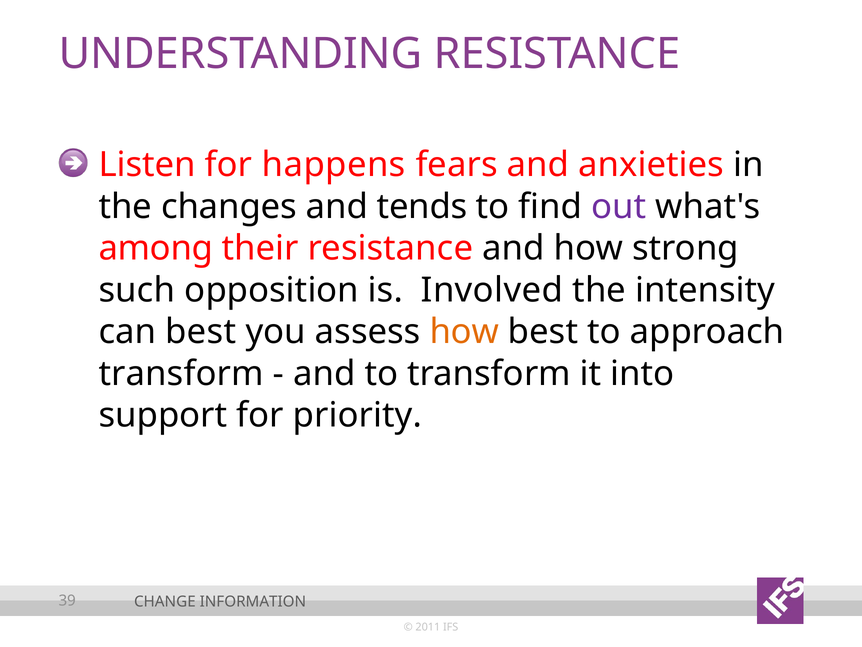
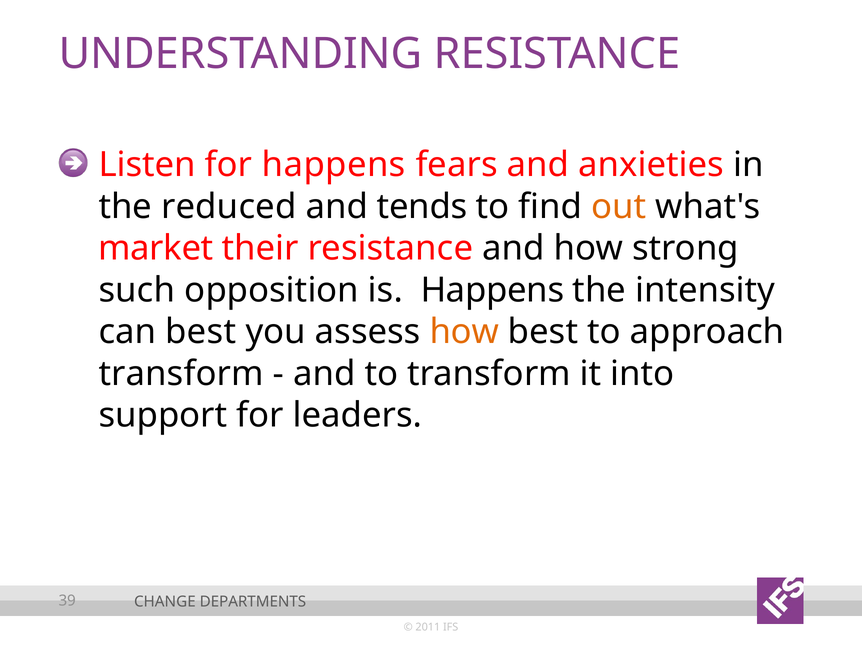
changes: changes -> reduced (229, 207)
out colour: purple -> orange (619, 207)
among: among -> market (156, 248)
is Involved: Involved -> Happens (492, 290)
priority: priority -> leaders (357, 415)
INFORMATION: INFORMATION -> DEPARTMENTS (253, 601)
